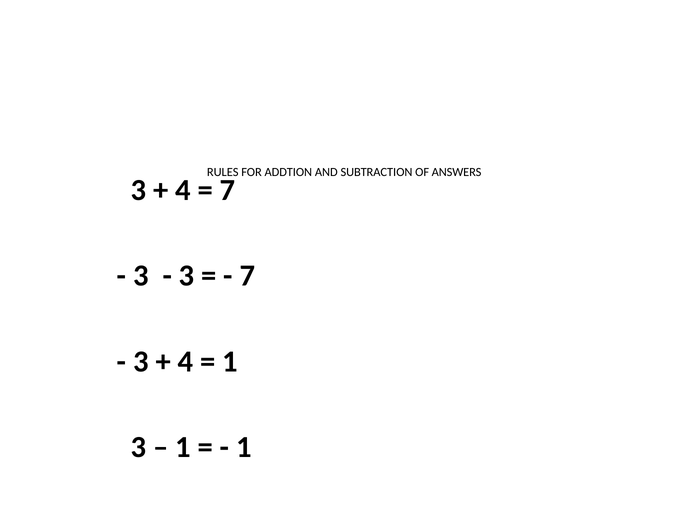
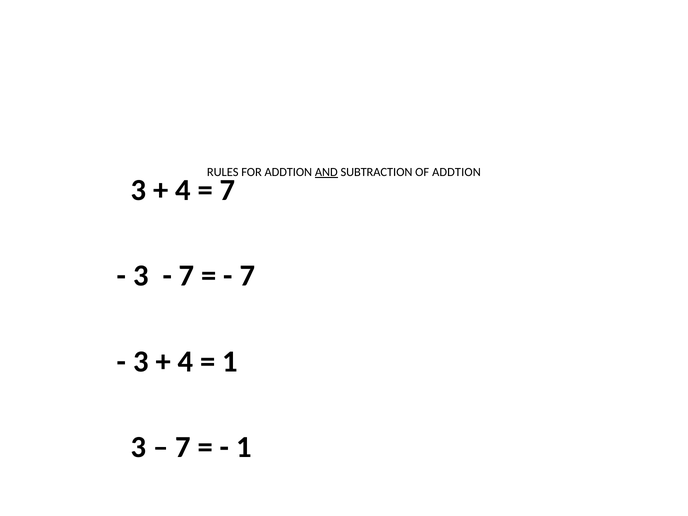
AND underline: none -> present (326, 172)
OF ANSWERS: ANSWERS -> ADDTION (456, 172)
3: 3 -> 7 (187, 276)
1: 1 -> 7 (183, 447)
